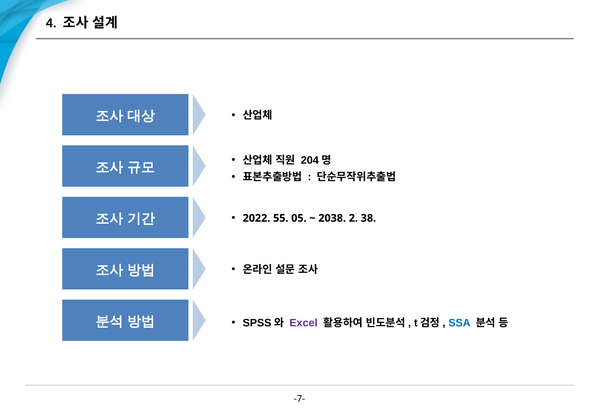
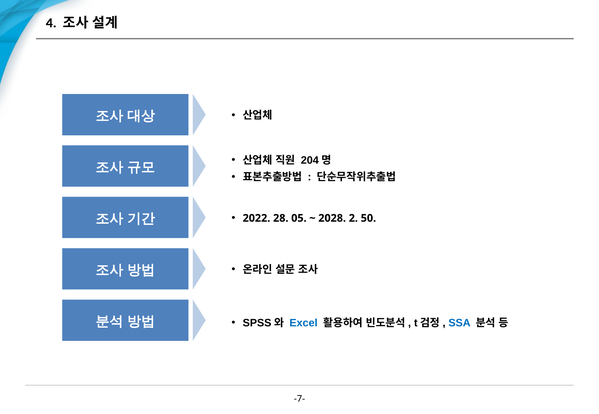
55: 55 -> 28 (281, 219)
2038: 2038 -> 2028 (332, 219)
38: 38 -> 50 (368, 219)
Excel colour: purple -> blue (304, 323)
